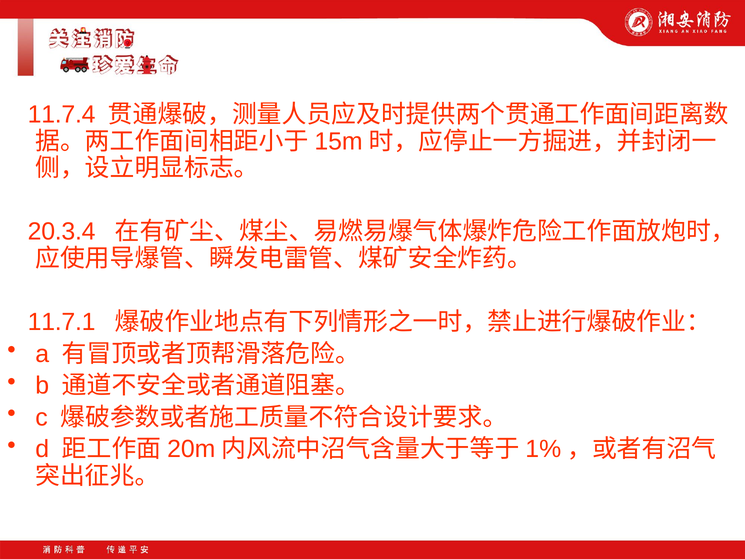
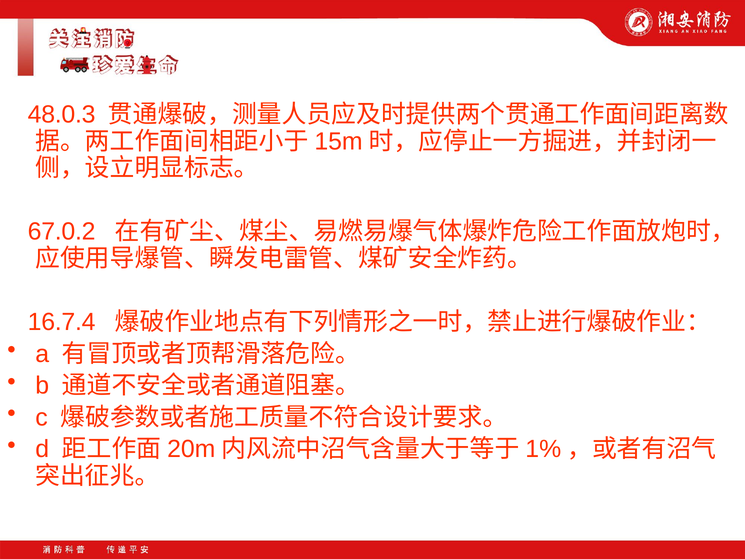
11.7.4: 11.7.4 -> 48.0.3 (62, 114)
20.3.4: 20.3.4 -> 67.0.2 (62, 232)
11.7.1: 11.7.1 -> 16.7.4 (62, 322)
